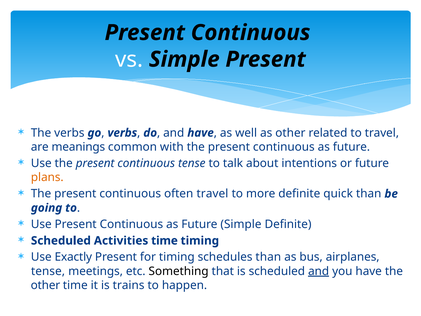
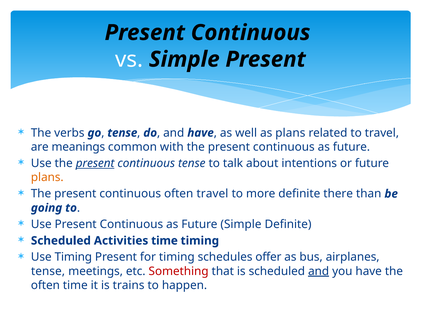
verbs: verbs -> tense (122, 133)
as other: other -> plans (290, 133)
present underline: none -> present (95, 163)
quick: quick -> there (338, 194)
Use Exactly: Exactly -> Timing (73, 257)
schedules than: than -> offer (268, 257)
Something colour: black -> red (179, 271)
other: other -> often (45, 285)
